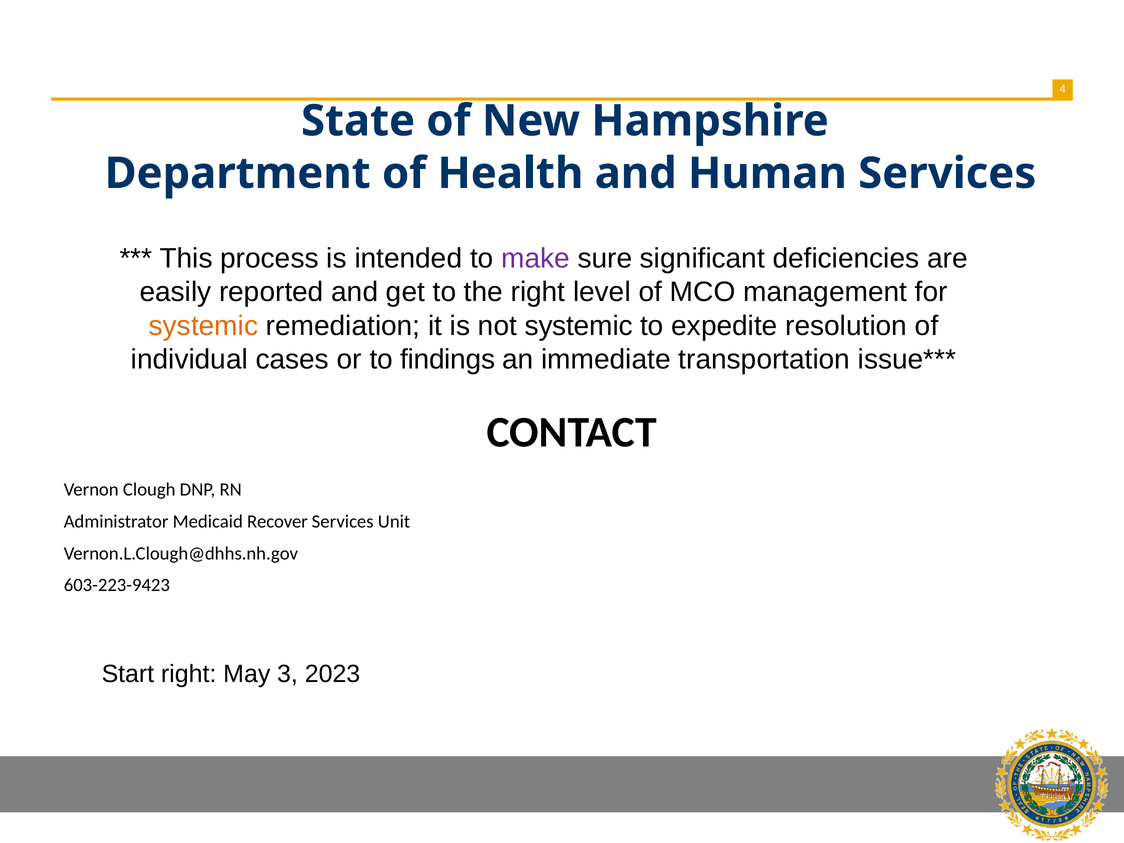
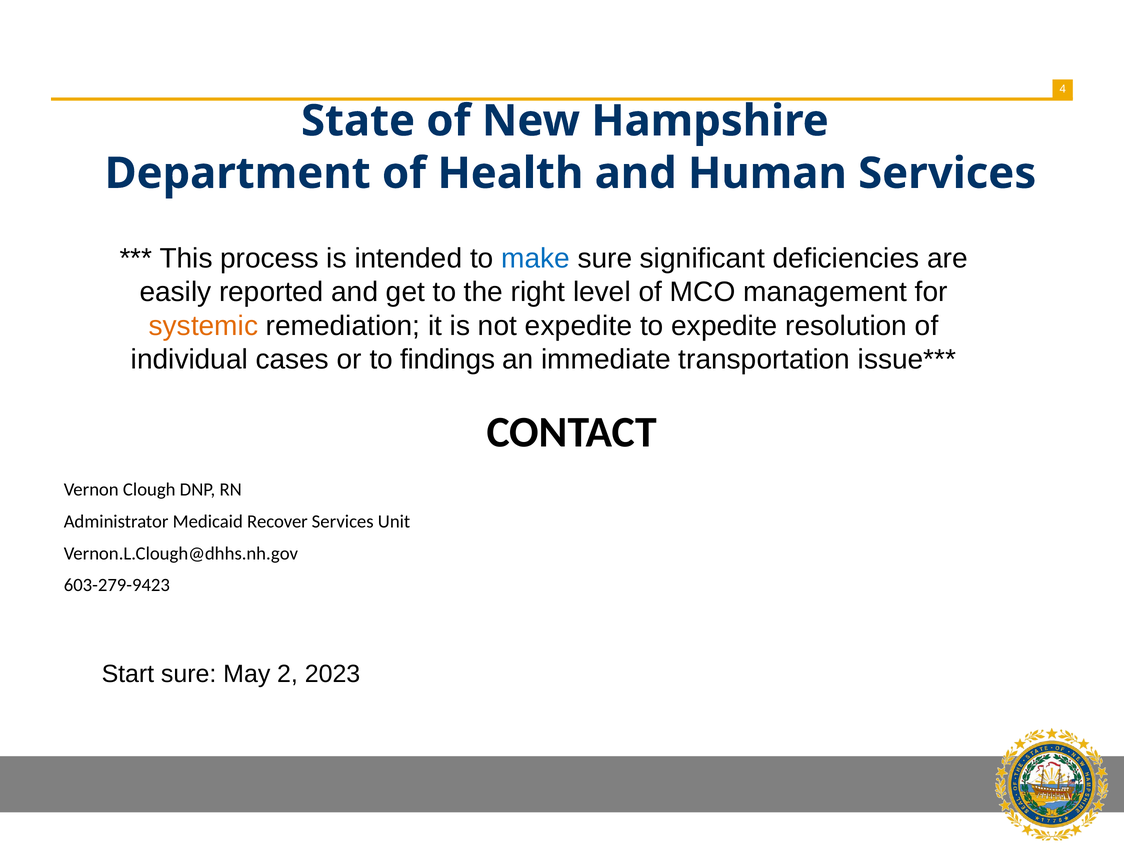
make colour: purple -> blue (536, 258)
not systemic: systemic -> expedite (579, 326)
603-223-9423: 603-223-9423 -> 603-279-9423 (117, 585)
Start right: right -> sure (189, 674)
3: 3 -> 2 (288, 674)
